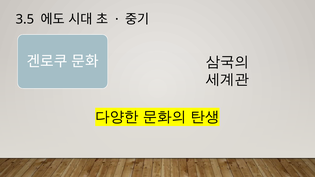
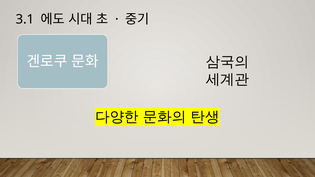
3.5: 3.5 -> 3.1 (25, 19)
